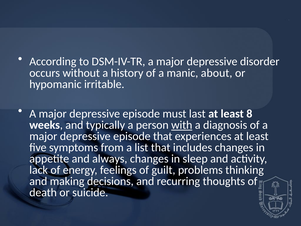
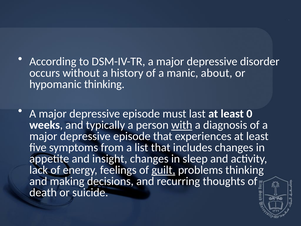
hypomanic irritable: irritable -> thinking (104, 84)
8: 8 -> 0 (249, 114)
always: always -> insight (110, 159)
guilt underline: none -> present (163, 170)
